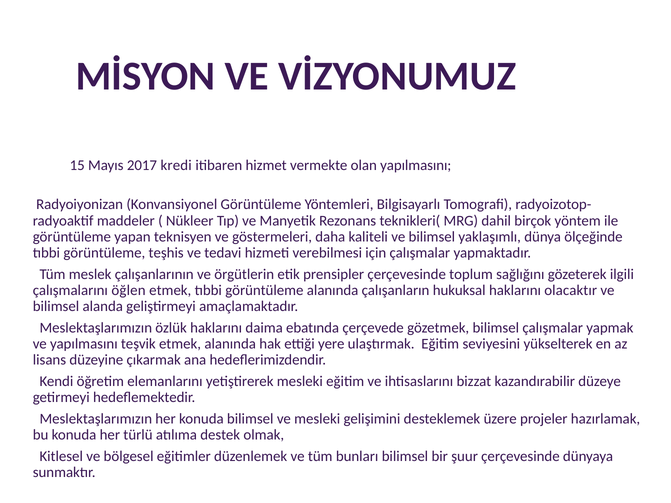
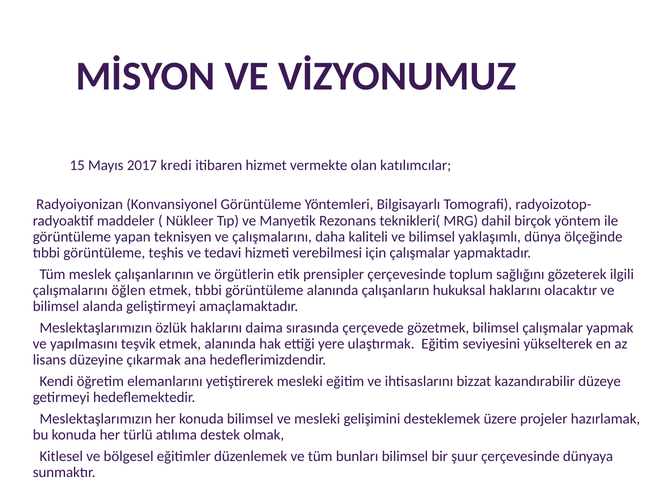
olan yapılmasını: yapılmasını -> katılımcılar (416, 165)
ve göstermeleri: göstermeleri -> çalışmalarını (272, 237)
ebatında: ebatında -> sırasında (313, 328)
